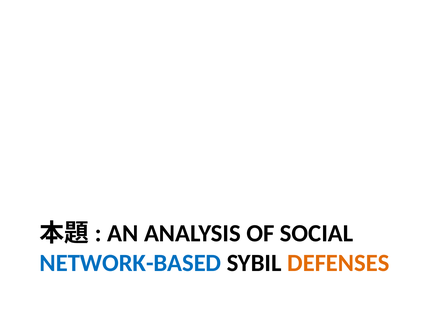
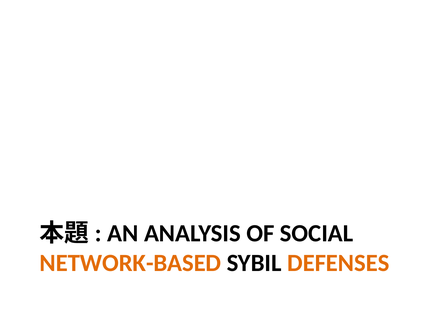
NETWORK-BASED colour: blue -> orange (130, 263)
